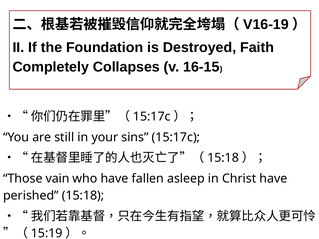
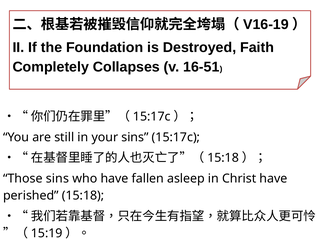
16-15: 16-15 -> 16-51 (201, 67)
Those vain: vain -> sins (57, 179)
